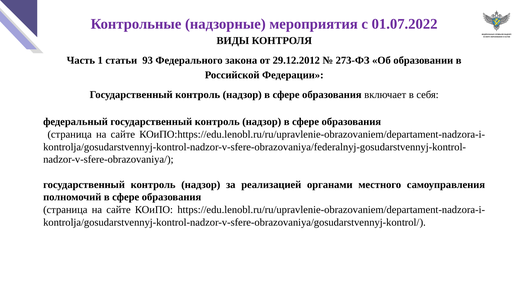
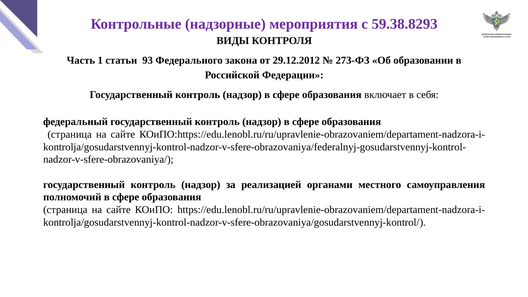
01.07.2022: 01.07.2022 -> 59.38.8293 (405, 24)
